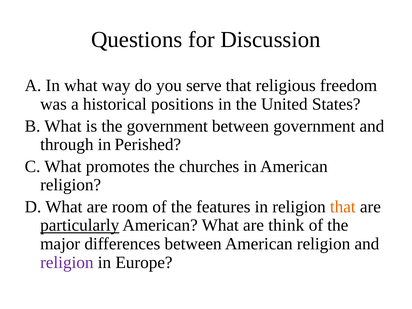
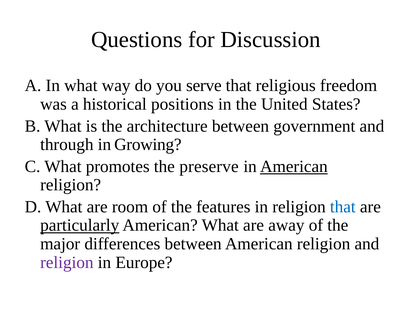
the government: government -> architecture (167, 126)
Perished: Perished -> Growing (148, 145)
churches: churches -> preserve (209, 166)
American underline: none -> present (294, 166)
that colour: orange -> blue (343, 207)
think: think -> away (286, 225)
